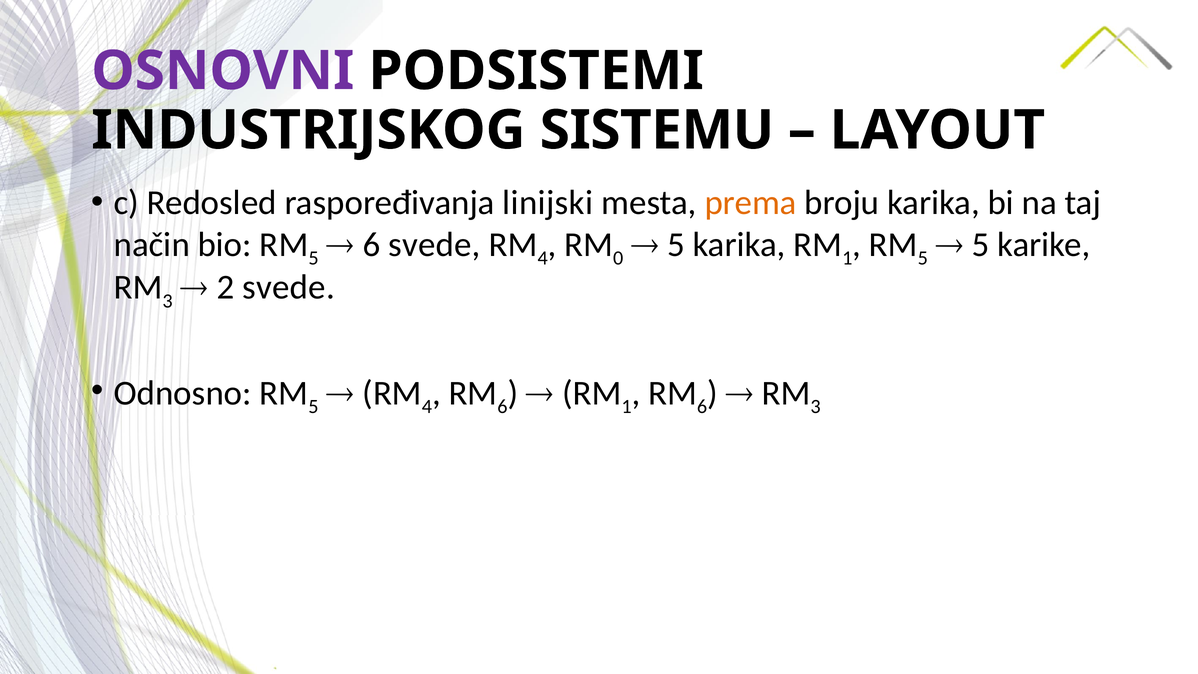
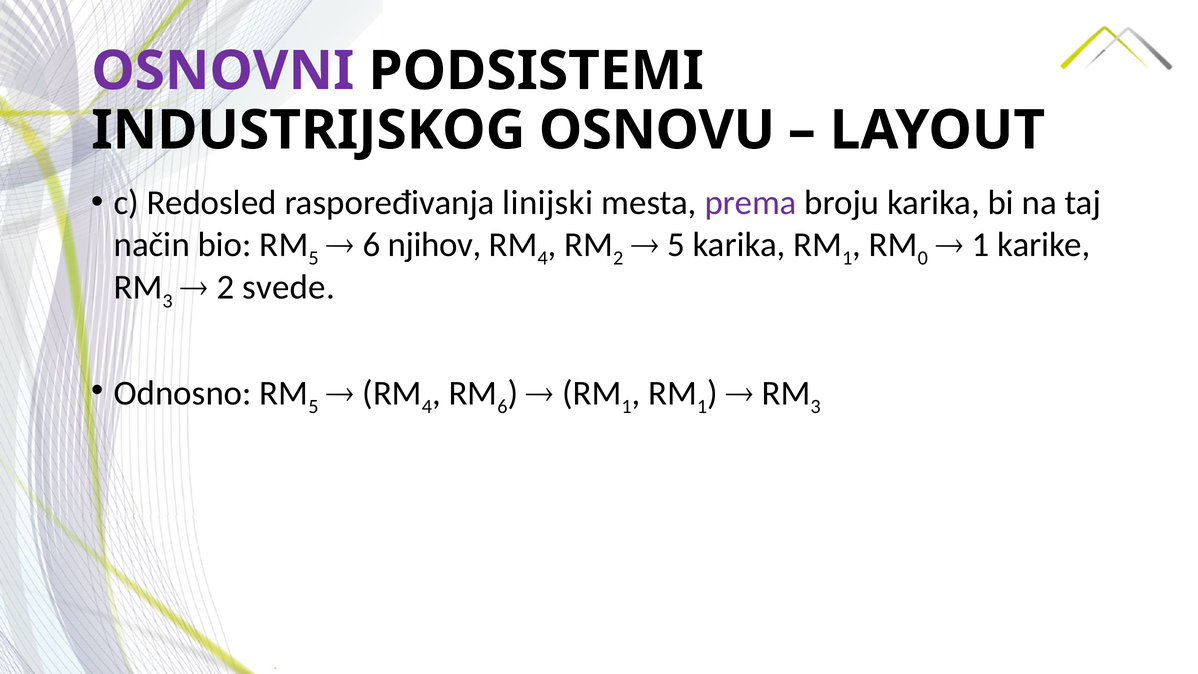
SISTEMU: SISTEMU -> OSNOVU (657, 130)
prema colour: orange -> purple (751, 203)
6 svede: svede -> njihov (435, 244)
0: 0 -> 2 (618, 258)
5: 5 -> 0 (923, 258)
5: 5 -> 1 (981, 244)
6: 6 -> 1 (702, 407)
